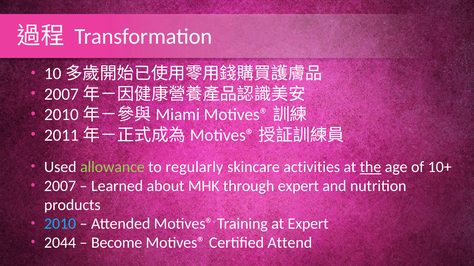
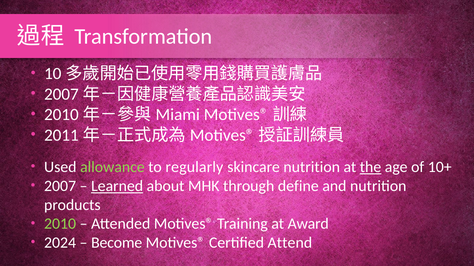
skincare activities: activities -> nutrition (312, 167)
Learned underline: none -> present (117, 186)
through expert: expert -> define (298, 186)
2010 colour: light blue -> light green (60, 224)
at Expert: Expert -> Award (308, 224)
2044: 2044 -> 2024 (60, 243)
